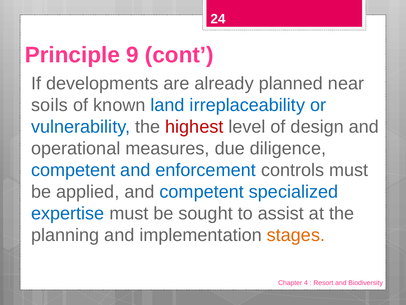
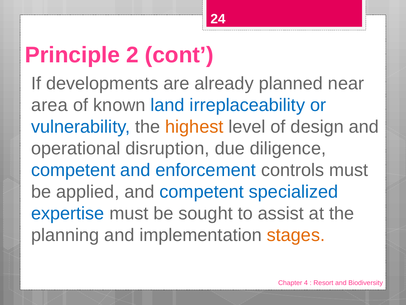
9: 9 -> 2 (132, 55)
soils: soils -> area (50, 105)
highest colour: red -> orange (194, 127)
measures: measures -> disruption (167, 148)
